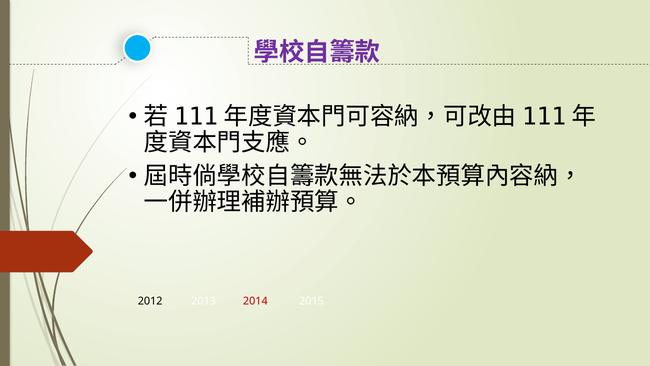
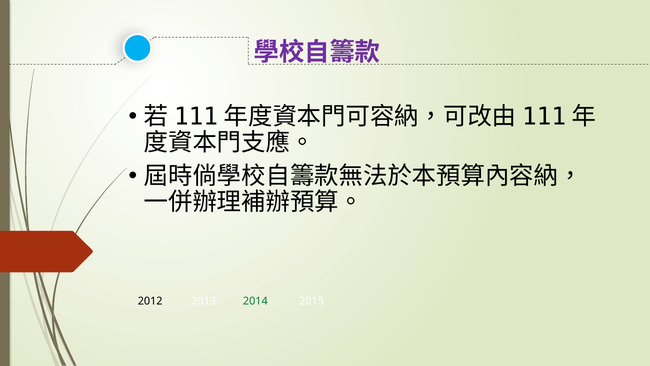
2014 colour: red -> green (255, 301)
